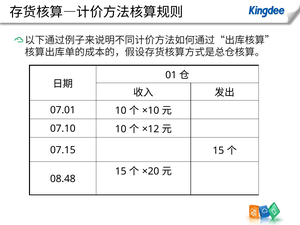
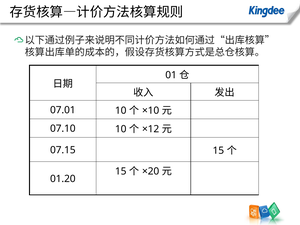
08.48: 08.48 -> 01.20 (63, 179)
